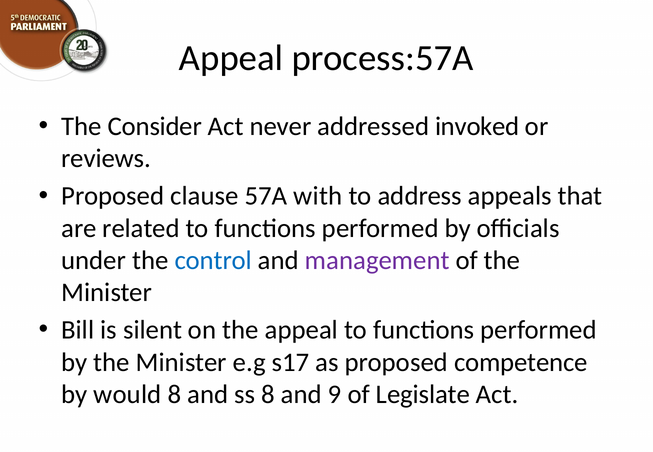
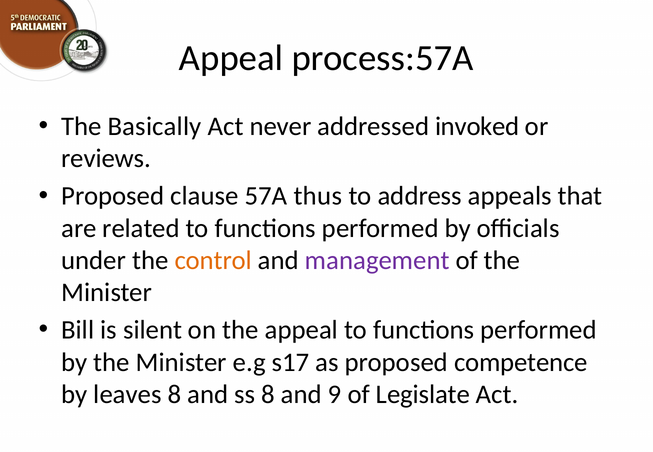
Consider: Consider -> Basically (155, 126)
with: with -> thus (318, 196)
control colour: blue -> orange (213, 260)
would: would -> leaves (127, 394)
